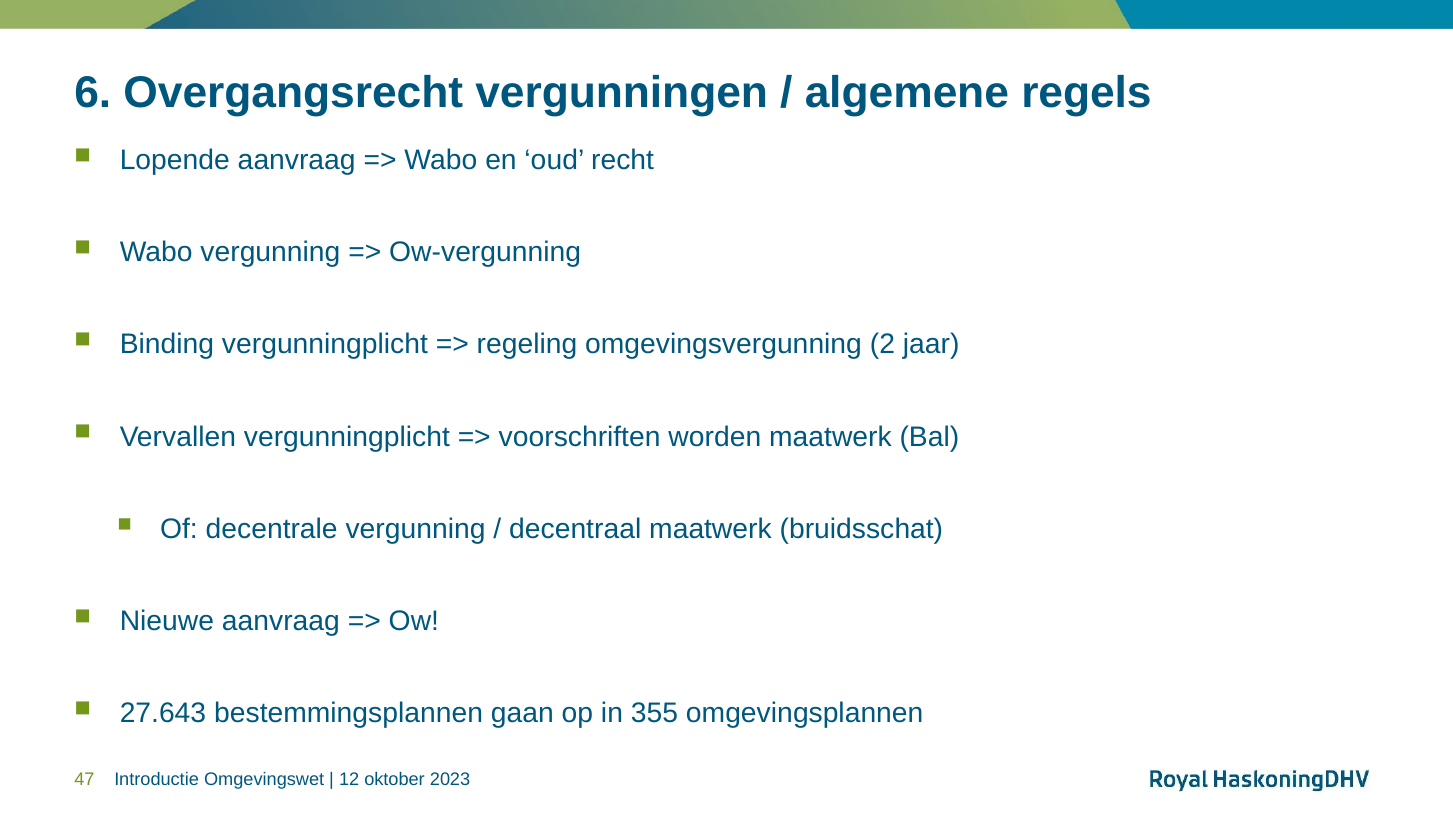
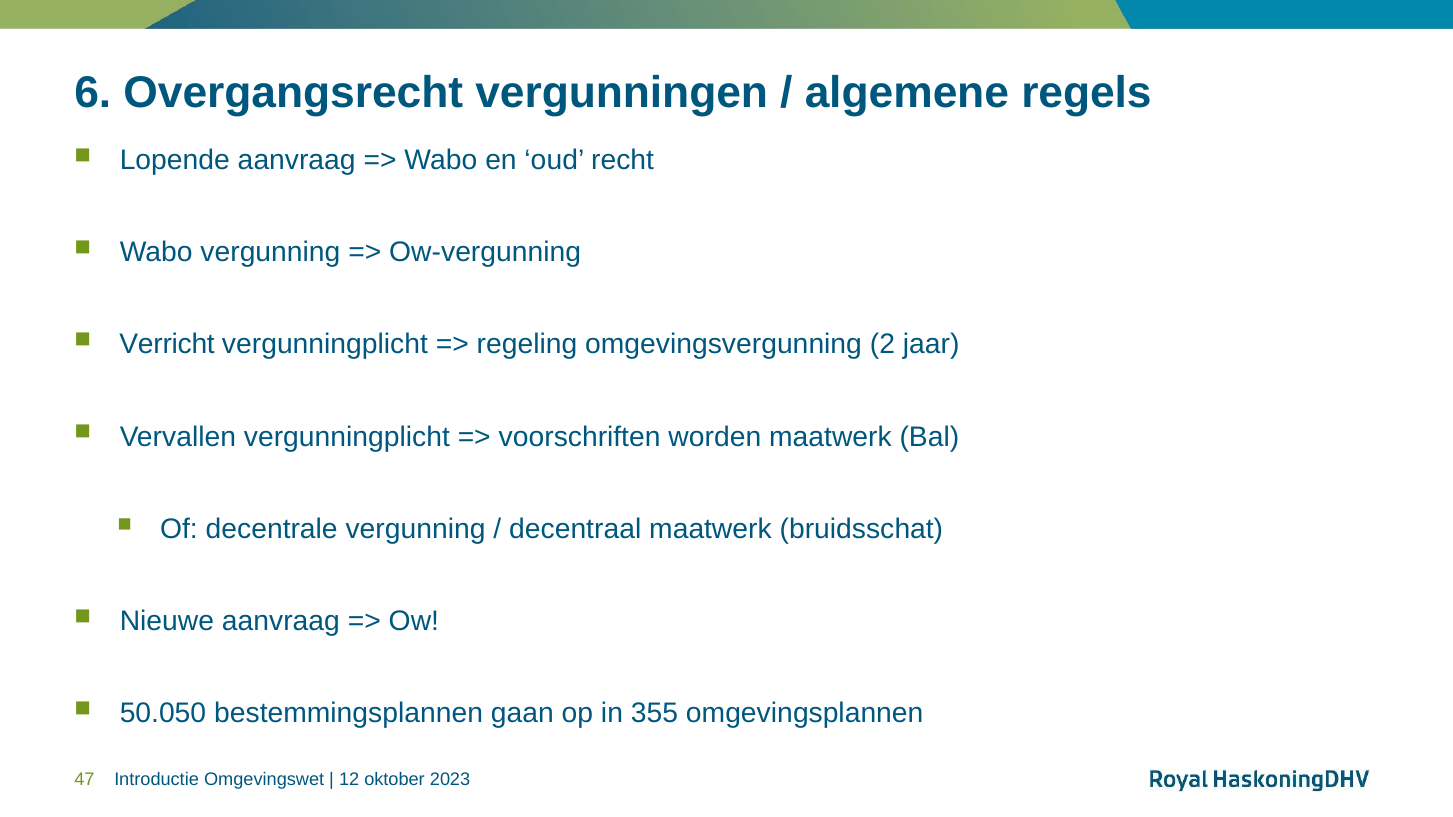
Binding: Binding -> Verricht (167, 345)
27.643: 27.643 -> 50.050 (163, 713)
